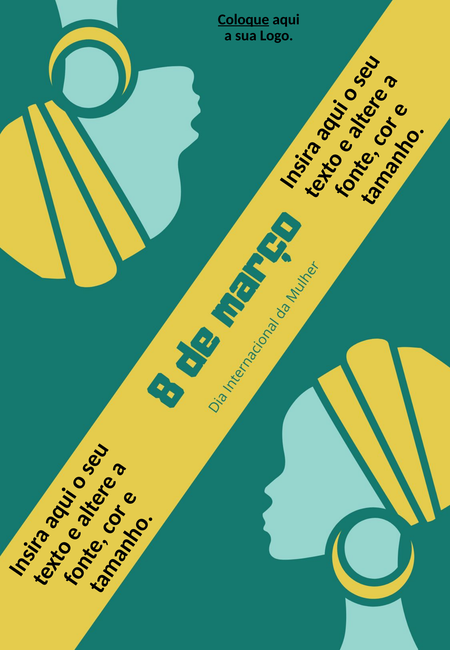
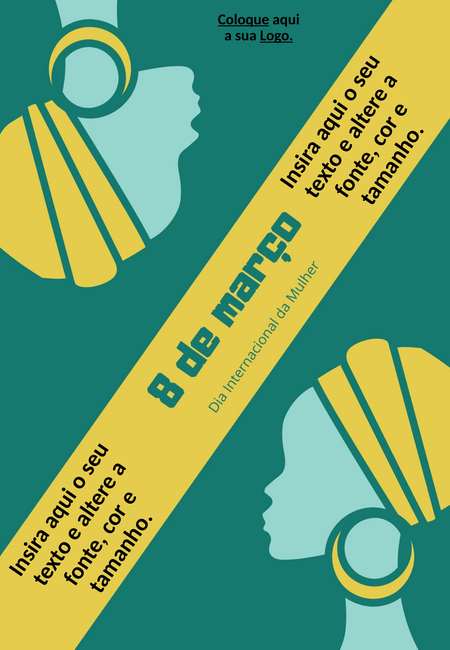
Logo underline: none -> present (277, 36)
